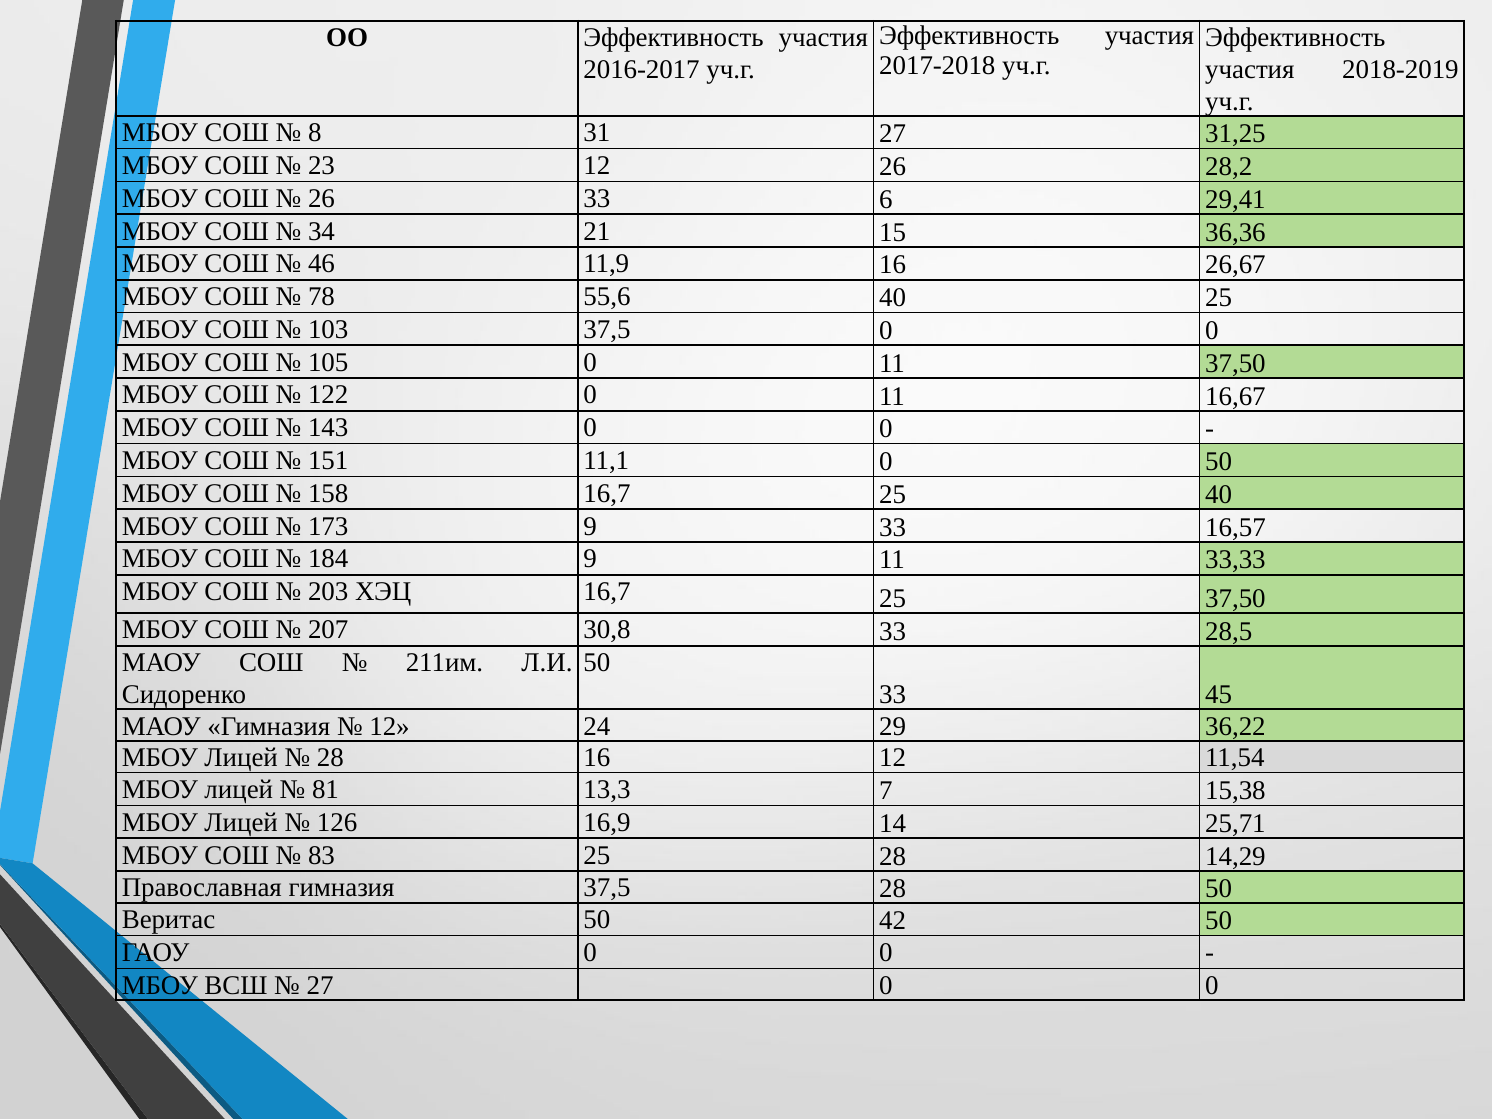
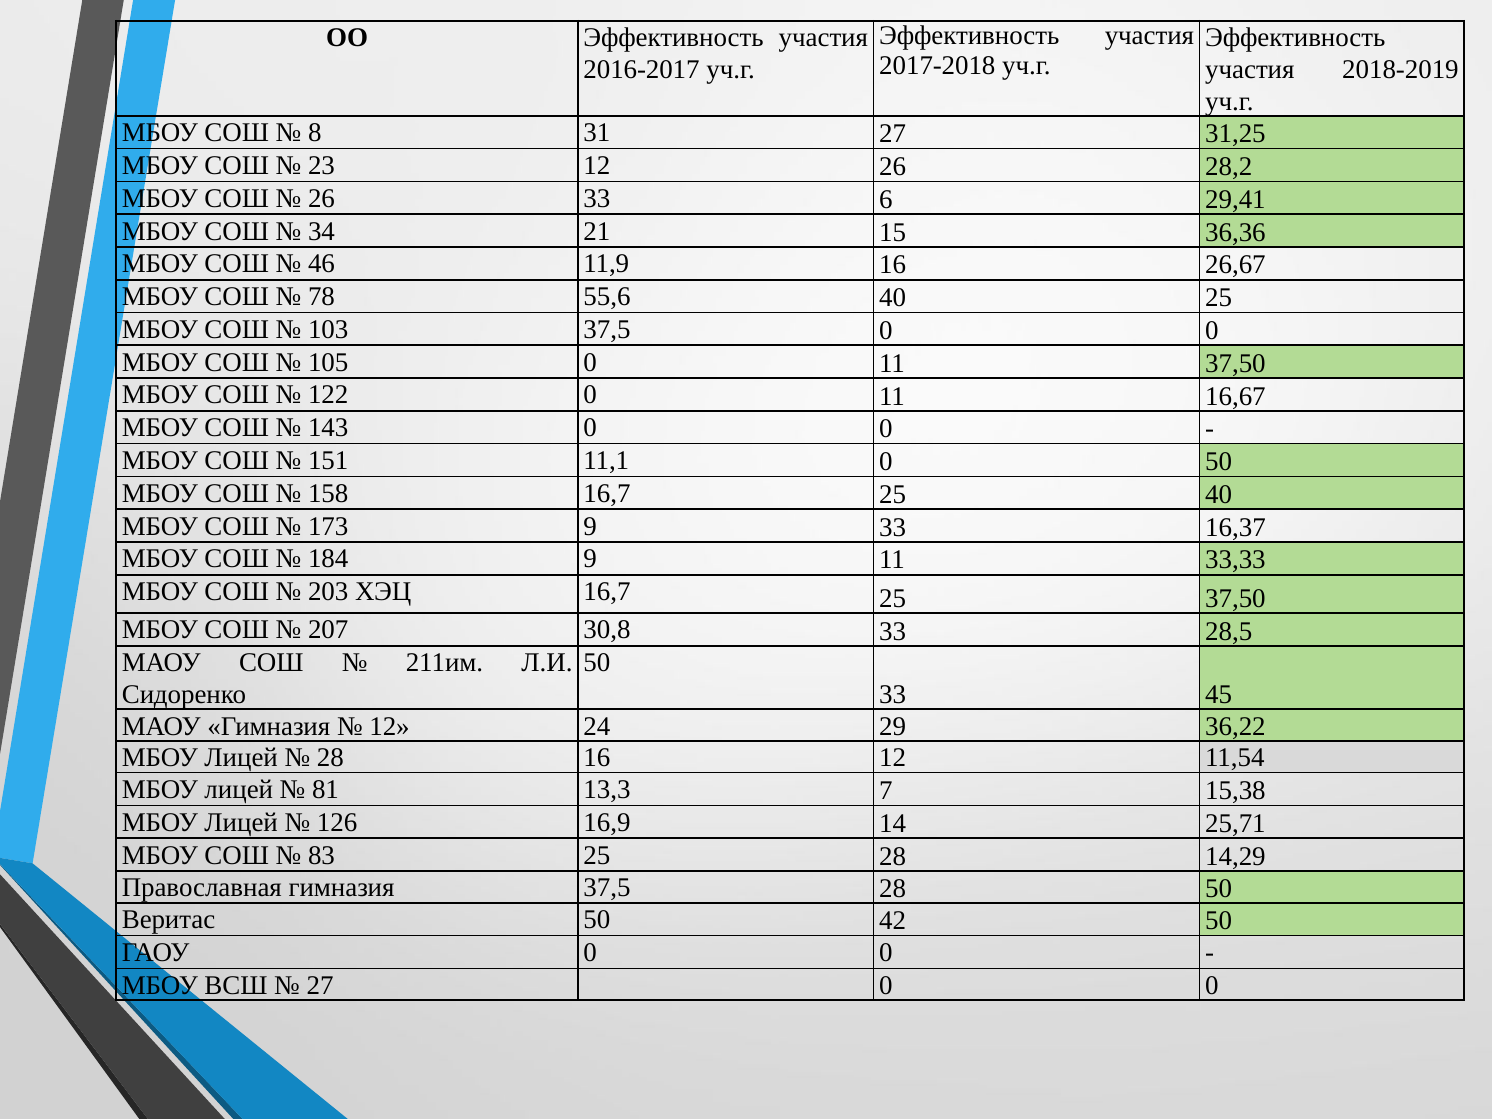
16,57: 16,57 -> 16,37 (1235, 527)
